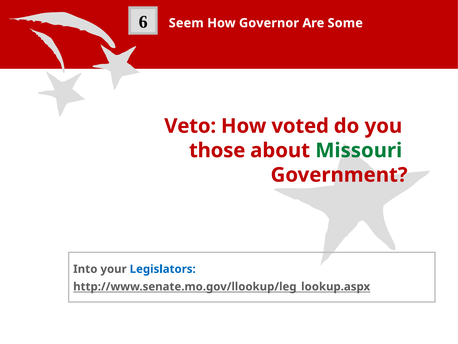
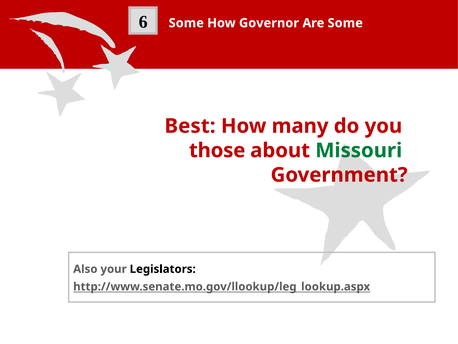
Seem: Seem -> Some (186, 23)
Veto: Veto -> Best (190, 126)
voted: voted -> many (300, 126)
Into: Into -> Also (85, 269)
Legislators colour: blue -> black (163, 269)
